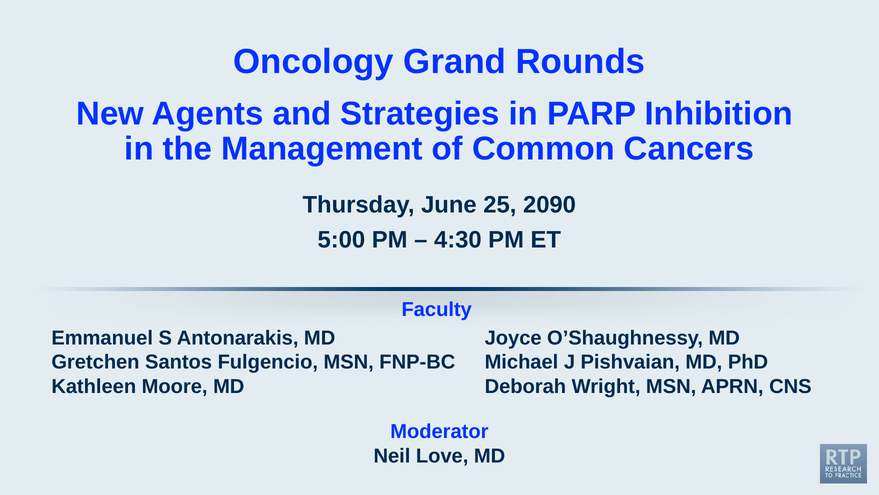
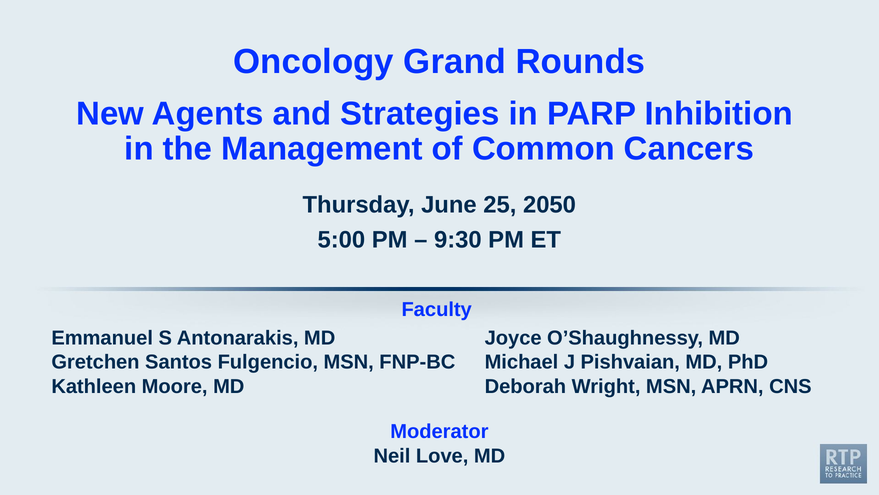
2090: 2090 -> 2050 (549, 205)
4:30: 4:30 -> 9:30 (458, 240)
